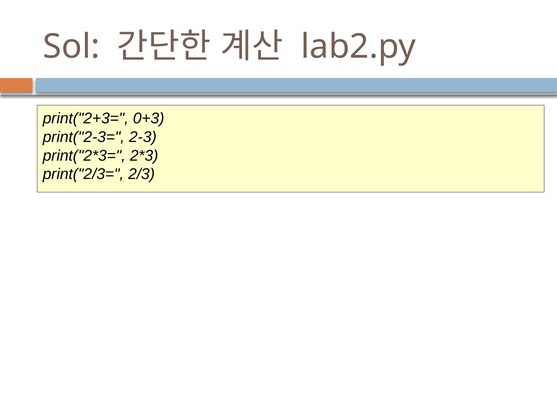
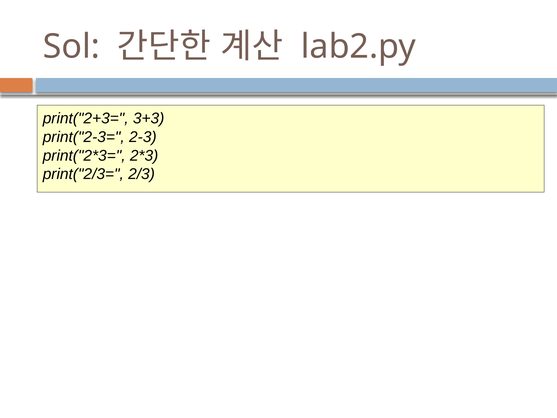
0+3: 0+3 -> 3+3 (149, 118)
